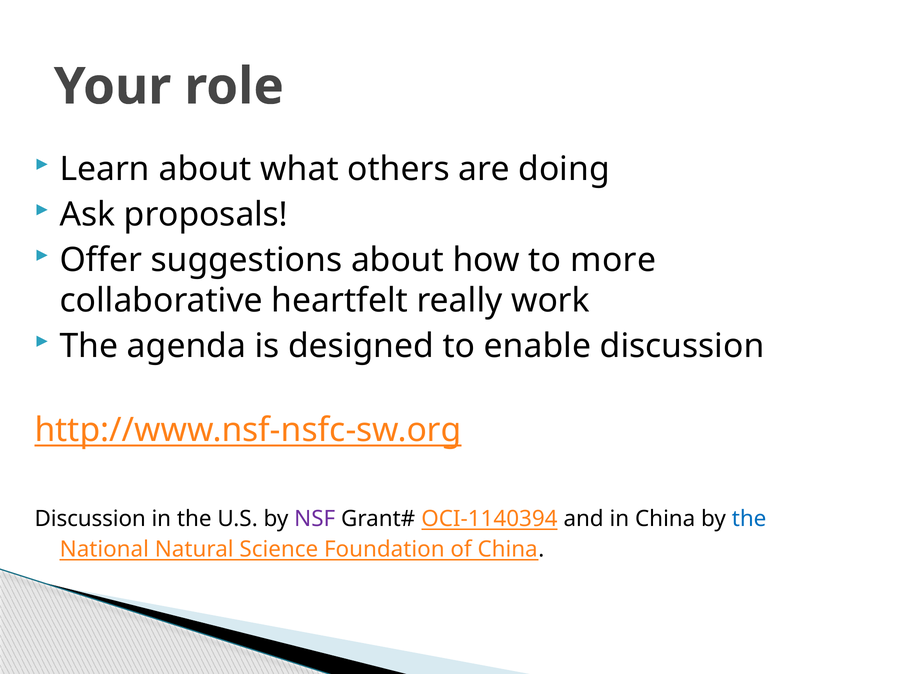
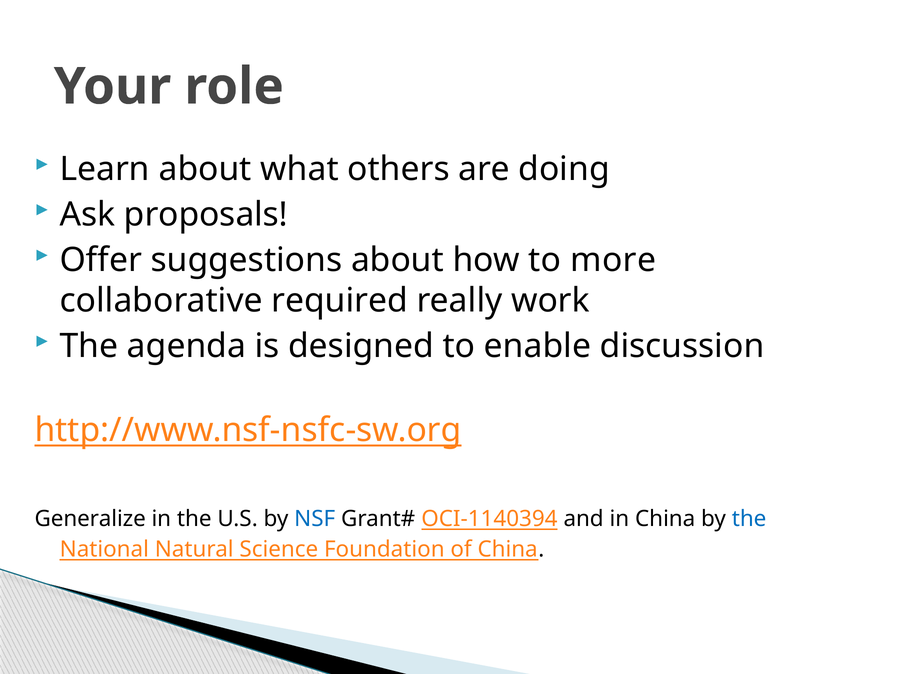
heartfelt: heartfelt -> required (340, 300)
Discussion: Discussion -> Generalize (90, 519)
NSF colour: purple -> blue (315, 519)
